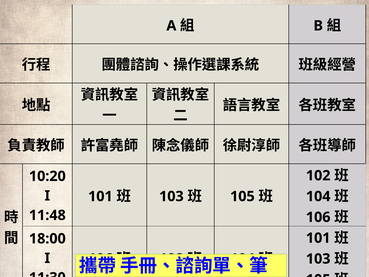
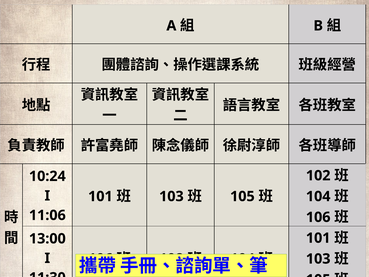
10:20: 10:20 -> 10:24 (47, 176)
11:48: 11:48 -> 11:06 (47, 215)
18:00: 18:00 -> 13:00 (47, 238)
